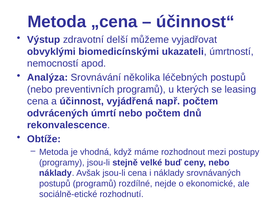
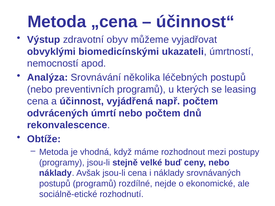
delší: delší -> obyv (117, 40)
